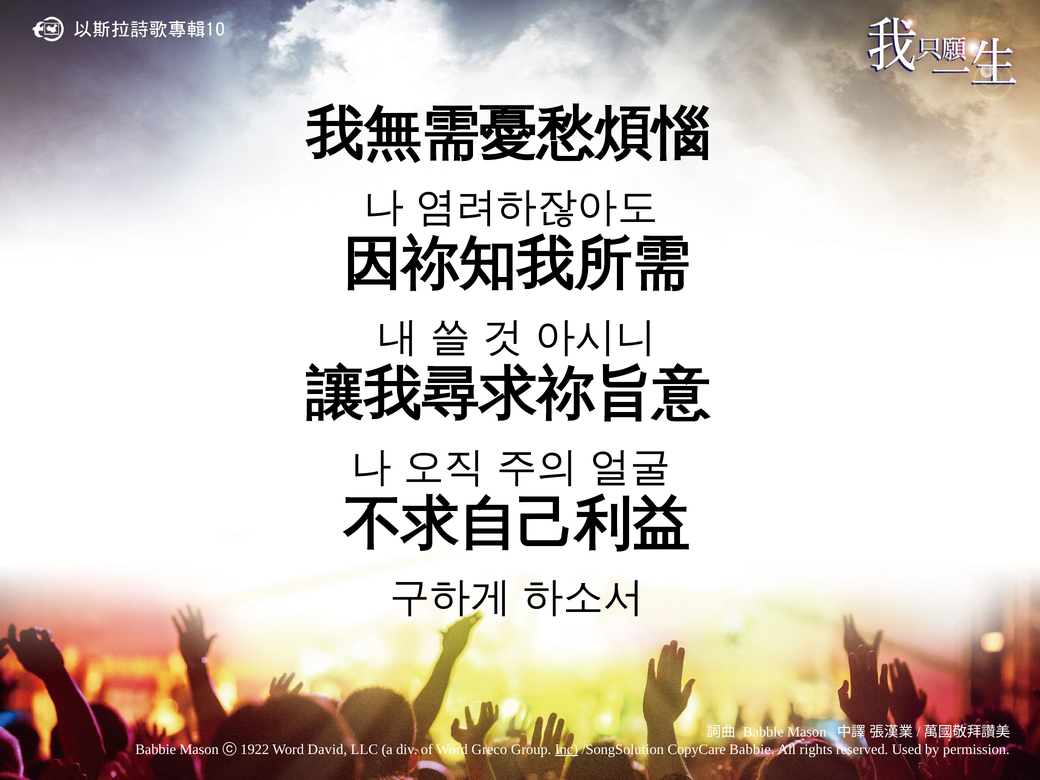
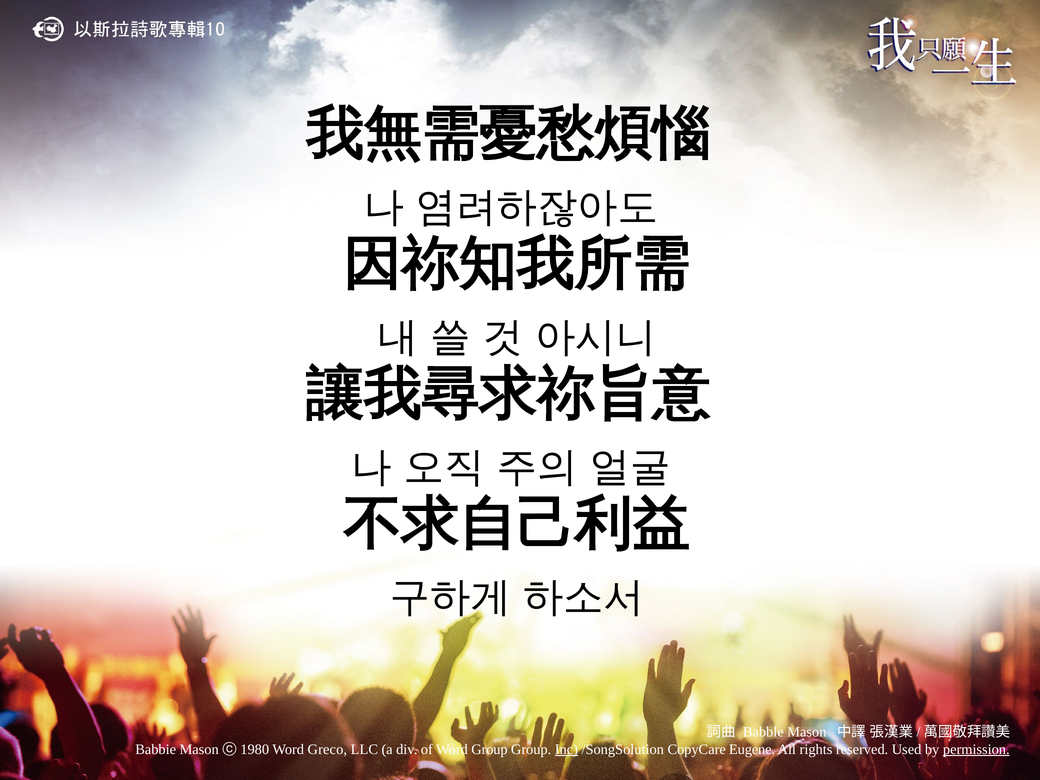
1922: 1922 -> 1980 (255, 749)
David: David -> Greco (327, 749)
Word Greco: Greco -> Group (489, 749)
CopyCare Babbie: Babbie -> Eugene (752, 749)
permission underline: none -> present (976, 749)
